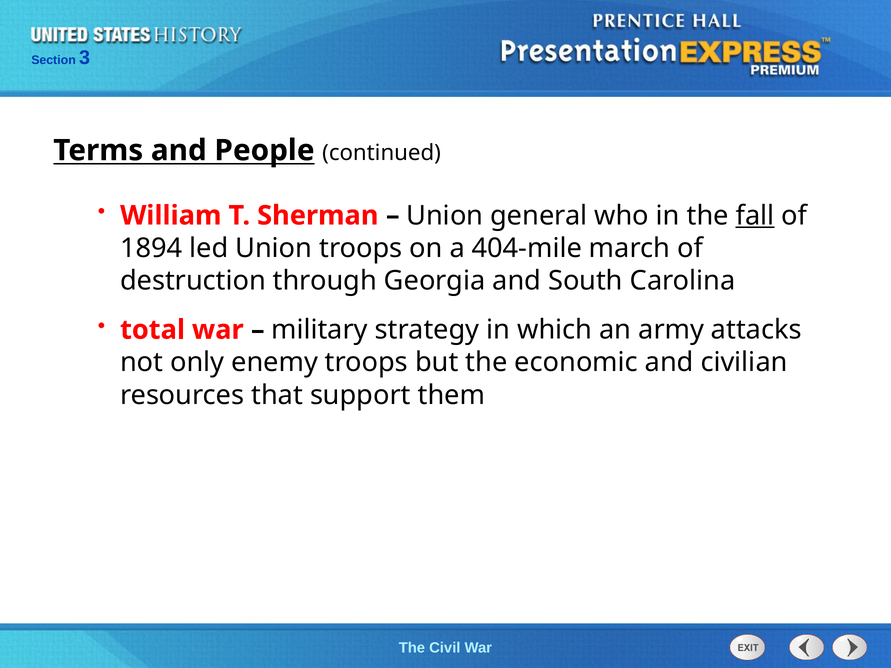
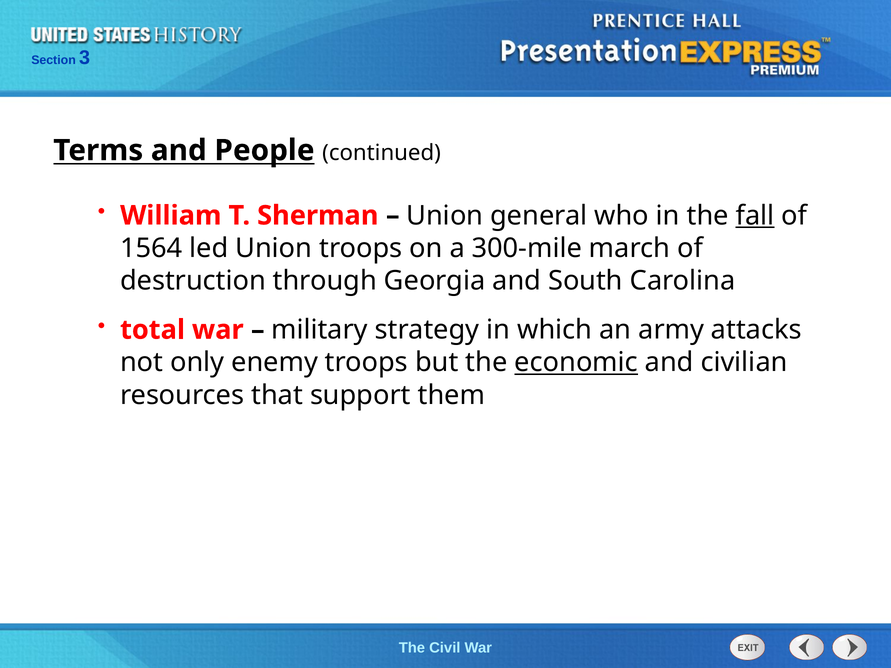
1894: 1894 -> 1564 (151, 248)
404-mile: 404-mile -> 300-mile (527, 248)
economic underline: none -> present (576, 363)
